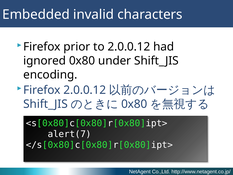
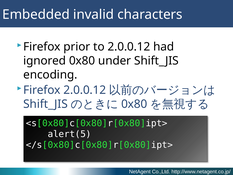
alert(7: alert(7 -> alert(5 (70, 134)
